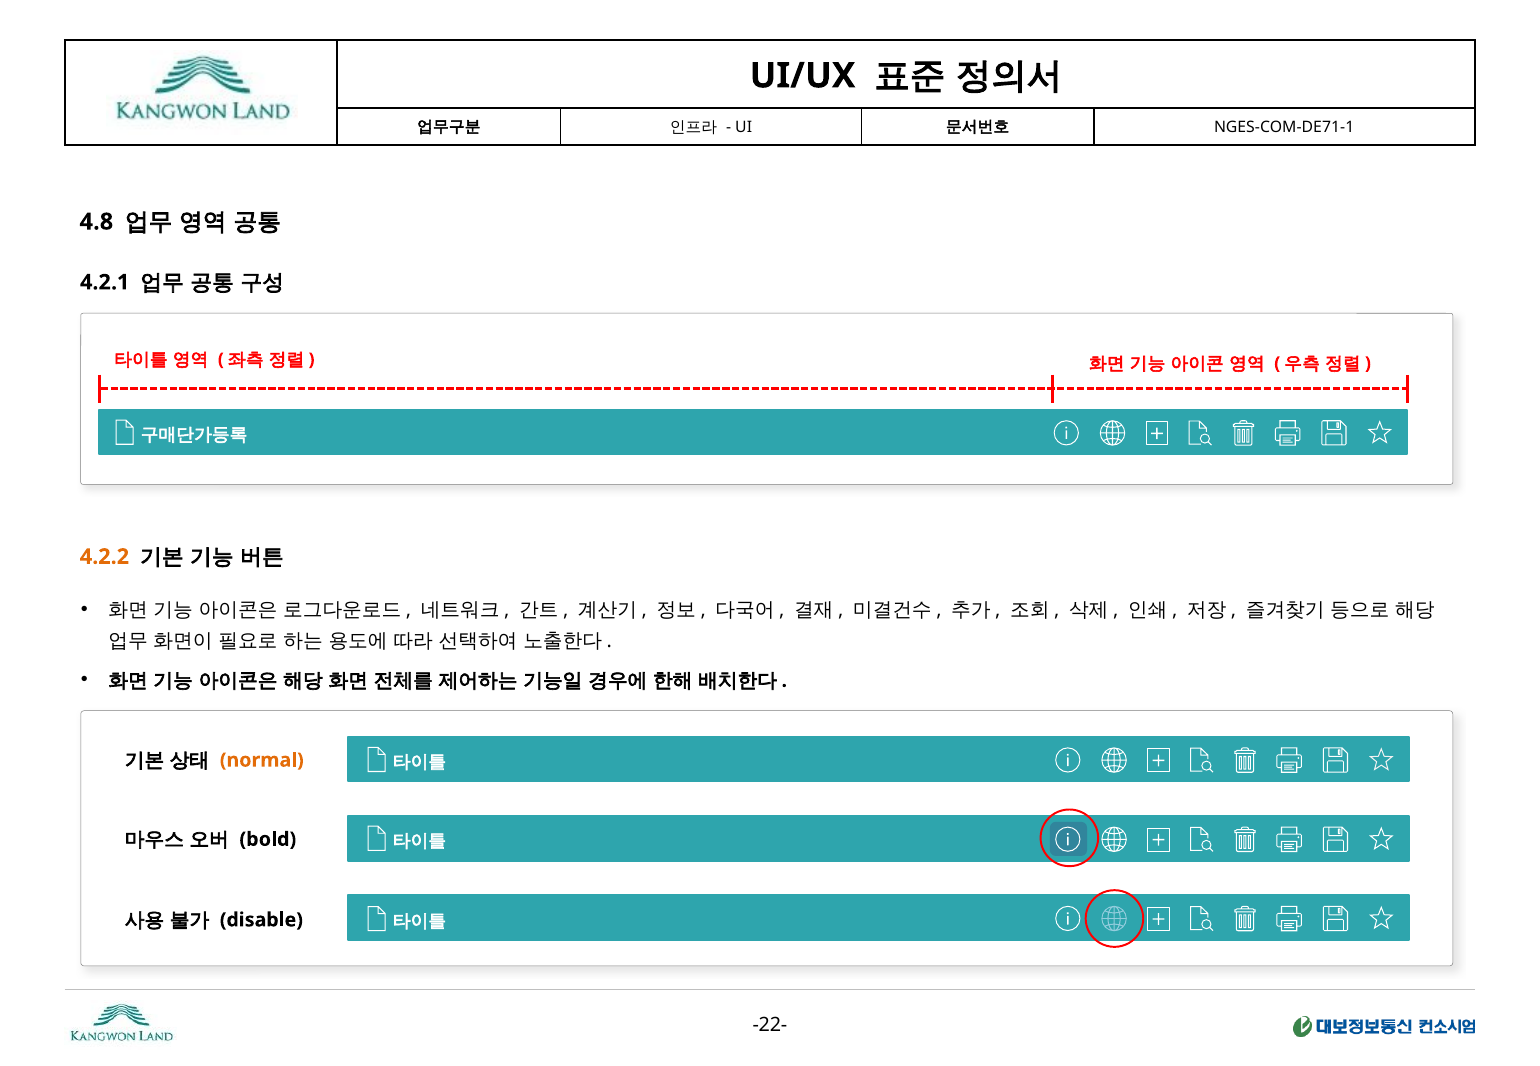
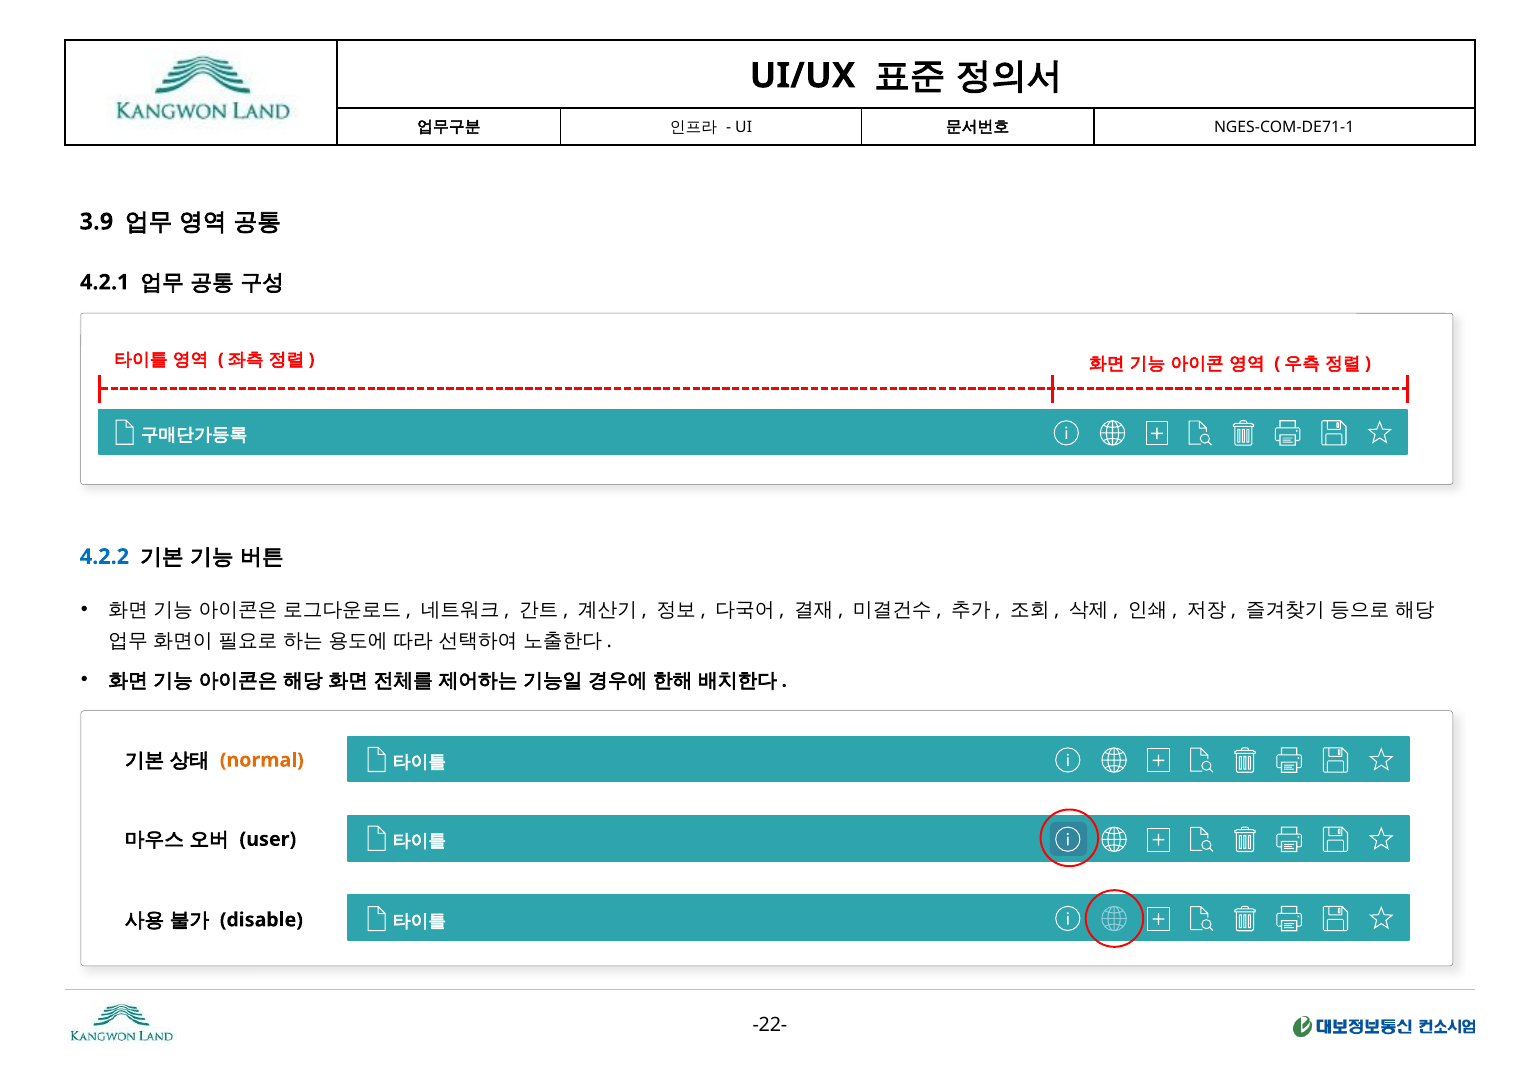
4.8: 4.8 -> 3.9 (96, 222)
4.2.2 colour: orange -> blue (104, 557)
bold: bold -> user (268, 839)
